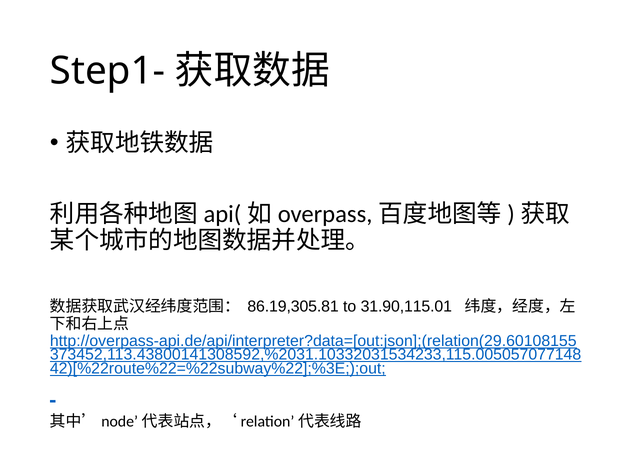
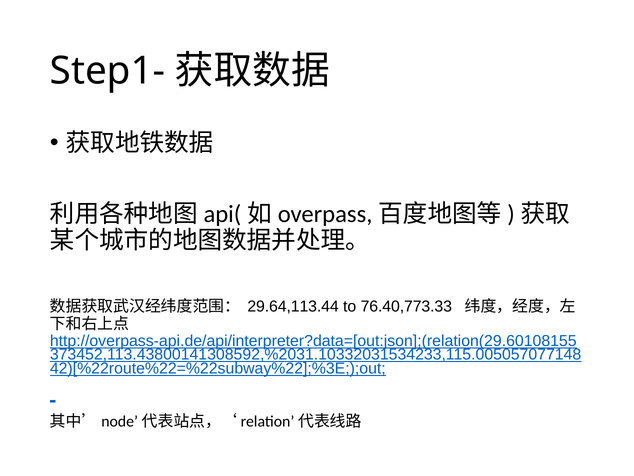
86.19,305.81: 86.19,305.81 -> 29.64,113.44 (293, 306)
31.90,115.01: 31.90,115.01 -> 76.40,773.33 (406, 306)
